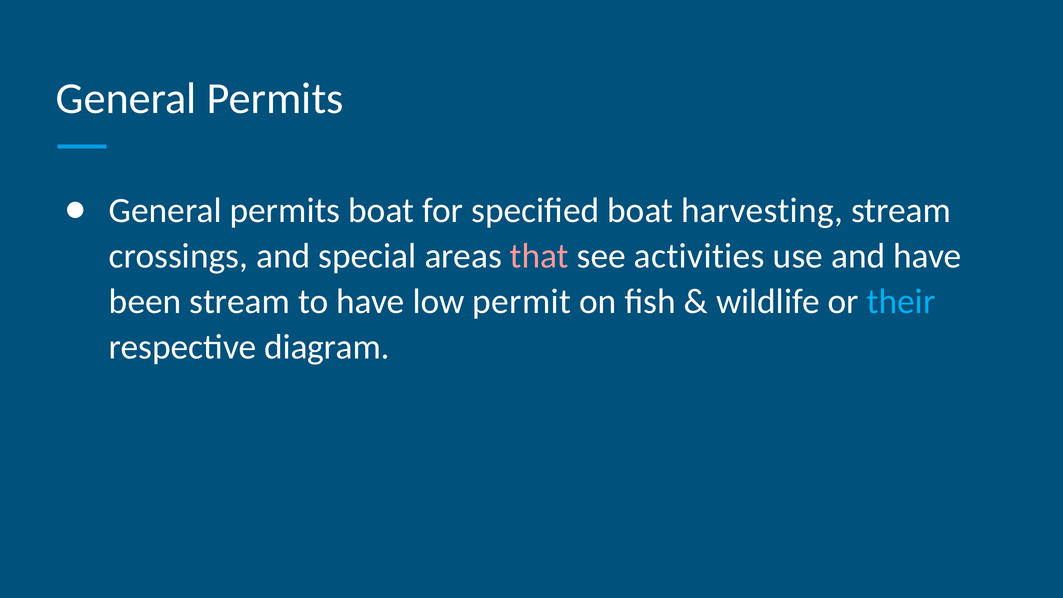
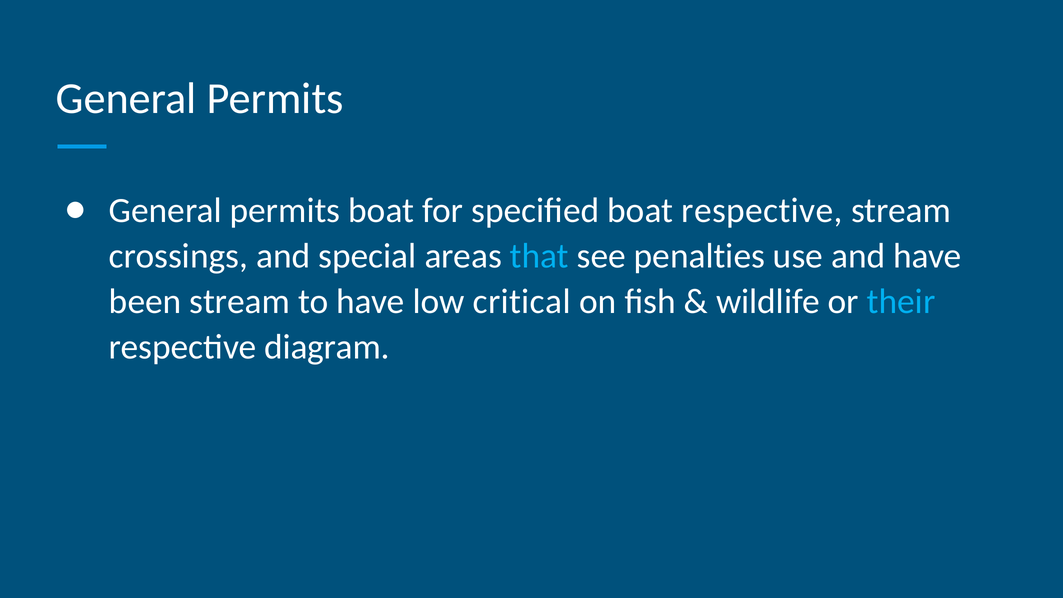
boat harvesting: harvesting -> respective (762, 211)
that colour: pink -> light blue (539, 256)
activities: activities -> penalties (699, 256)
permit: permit -> critical (522, 302)
